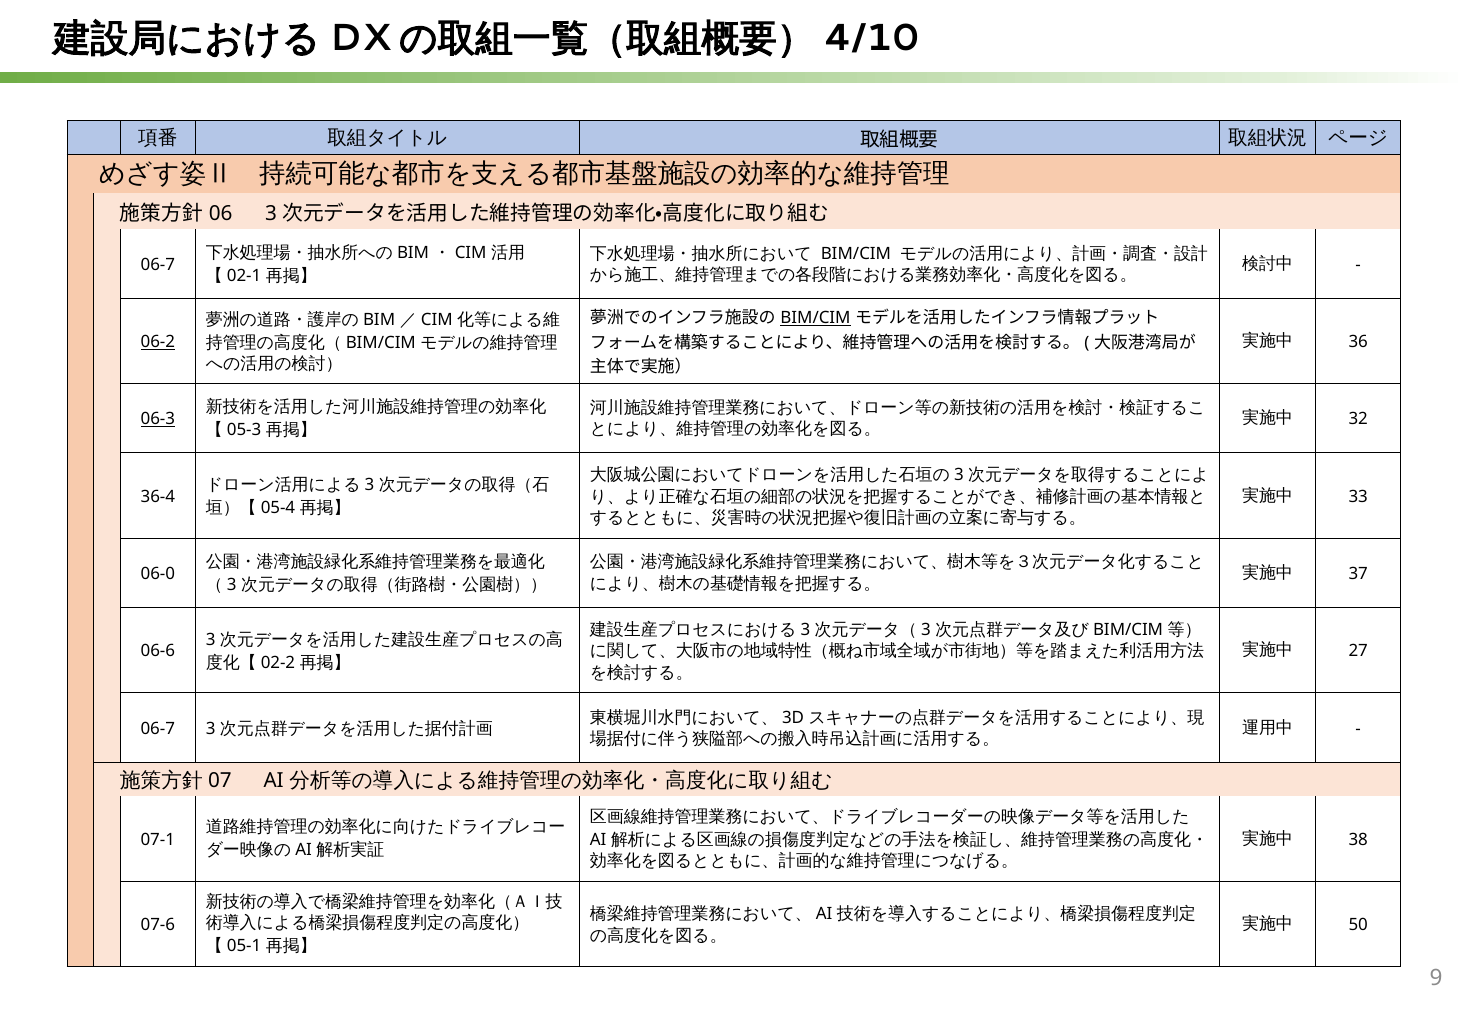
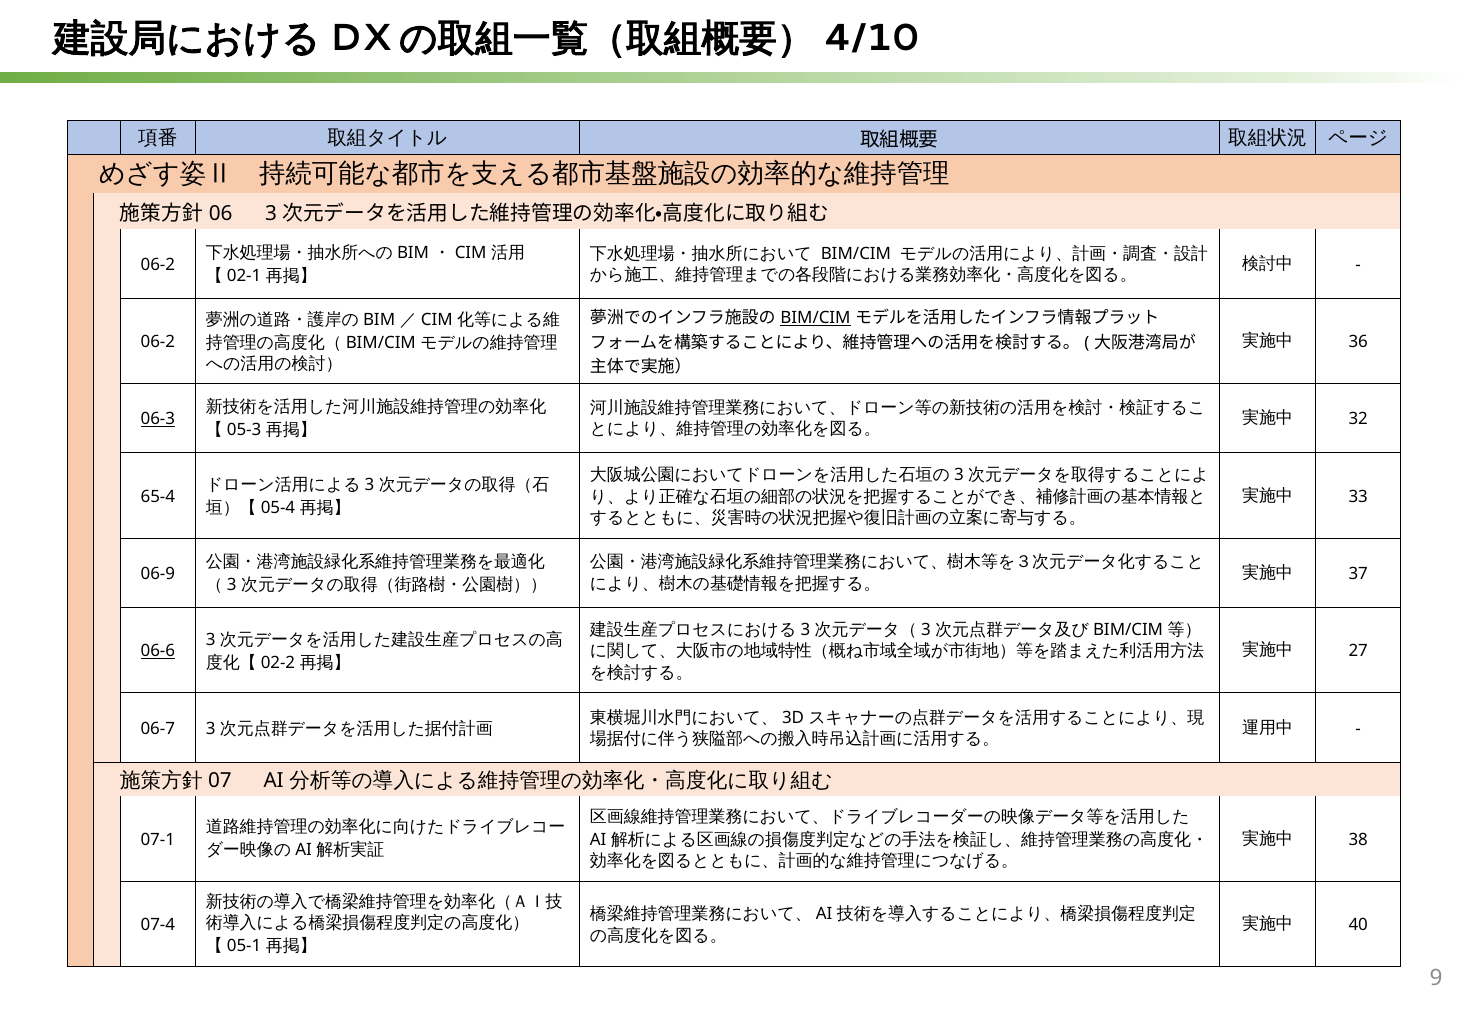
06-7: 06-7 -> 06-2 (158, 265)
06-2 underline: present -> none (158, 342)
36-4: 36-4 -> 65-4 (158, 497)
06-0: 06-0 -> 06-9 (158, 574)
06-6 underline: none -> present (158, 651)
50: 50 -> 40 (1358, 925)
07-6: 07-6 -> 07-4 (158, 925)
